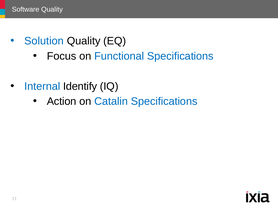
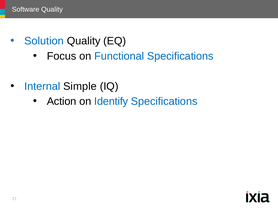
Identify: Identify -> Simple (80, 86)
Catalin: Catalin -> Identify (111, 102)
